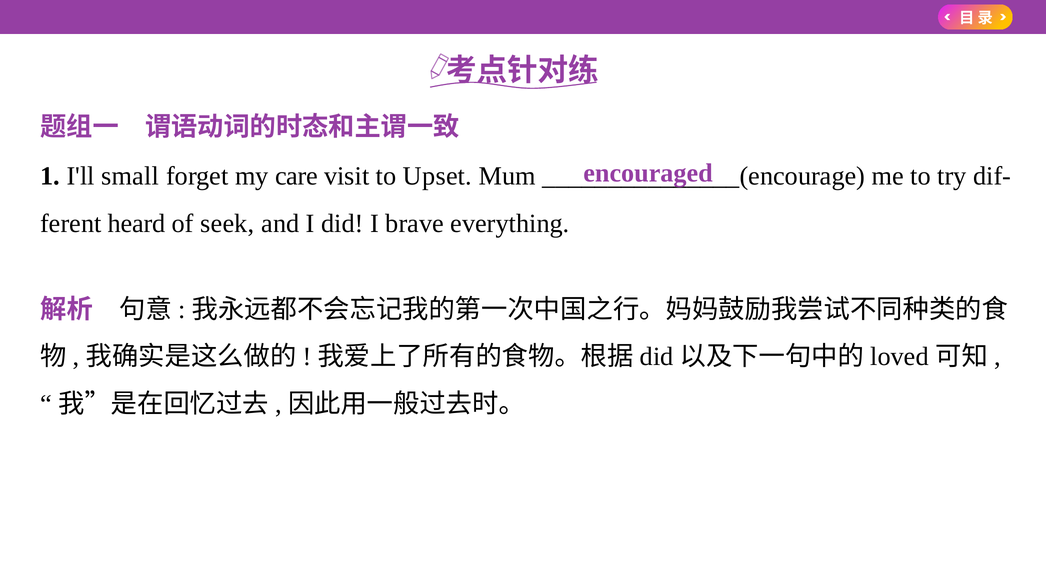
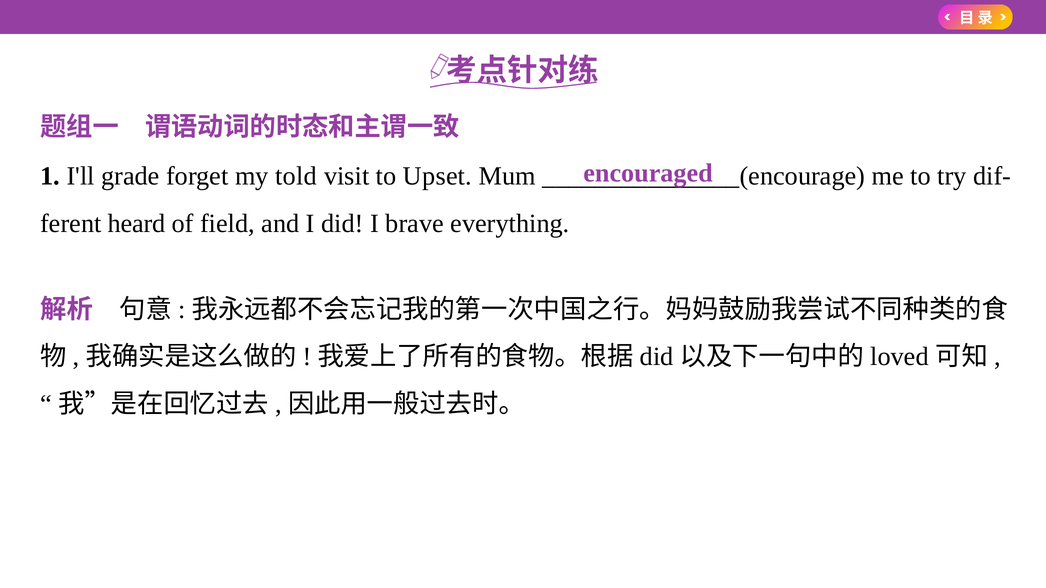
small: small -> grade (130, 176)
care: care -> told (296, 176)
seek: seek -> field (227, 223)
